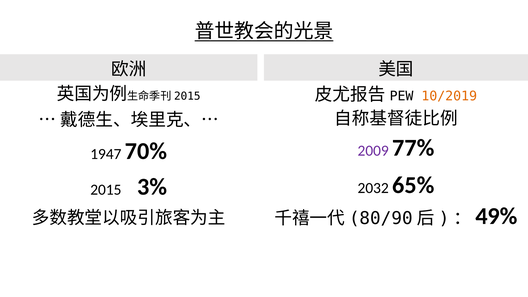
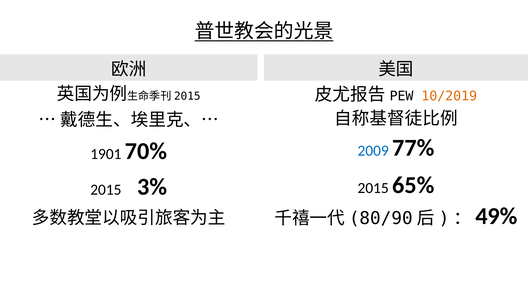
2009 colour: purple -> blue (373, 151)
1947: 1947 -> 1901 (106, 154)
2032: 2032 -> 2015 (373, 188)
